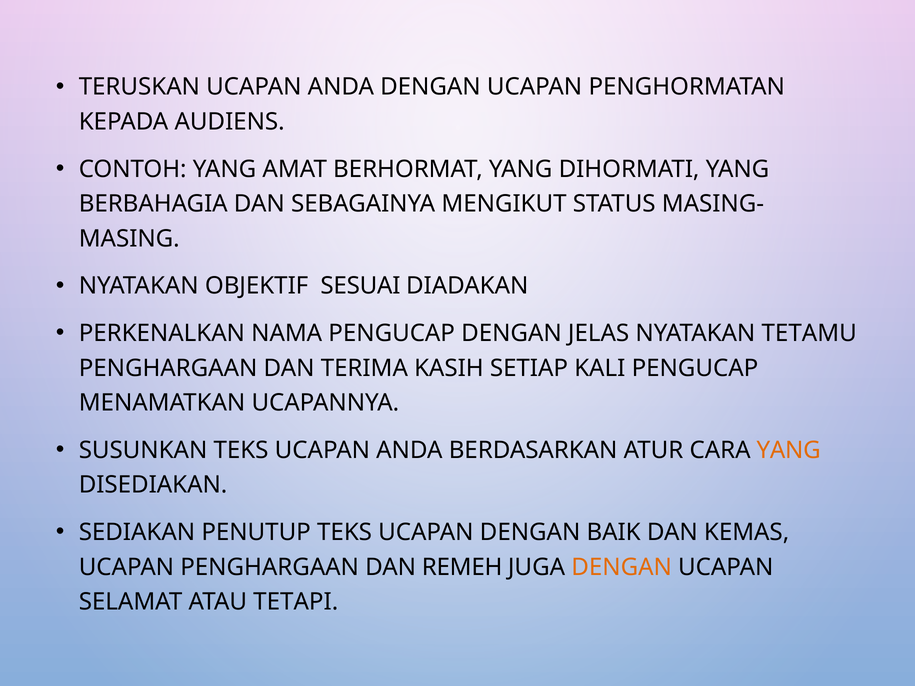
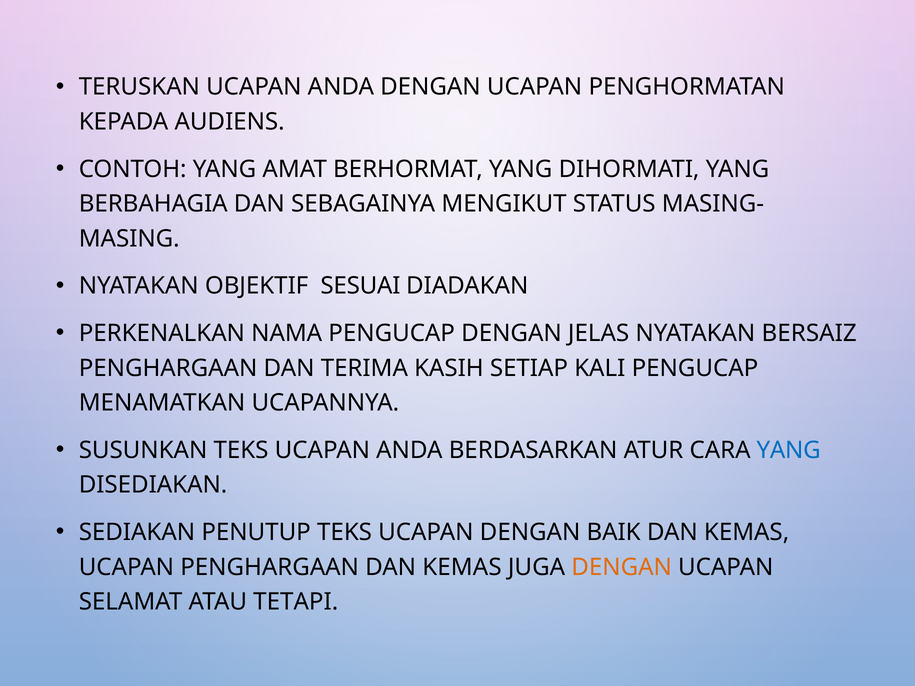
TETAMU: TETAMU -> BERSAIZ (809, 334)
YANG colour: orange -> blue (789, 450)
PENGHARGAAN DAN REMEH: REMEH -> KEMAS (462, 567)
